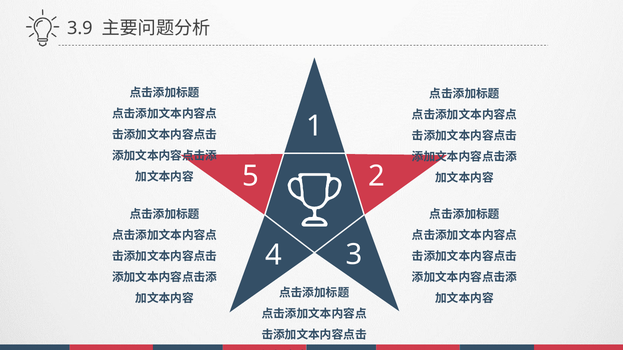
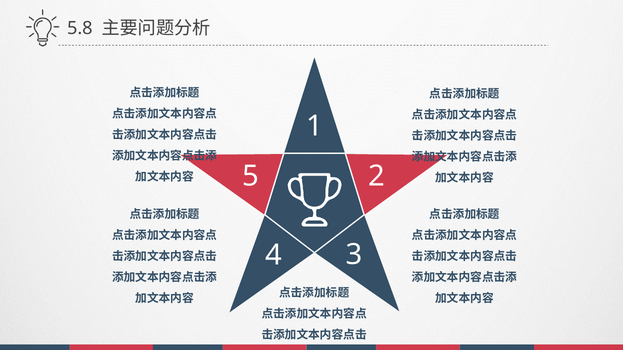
3.9: 3.9 -> 5.8 (80, 28)
